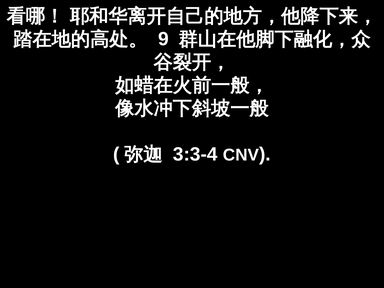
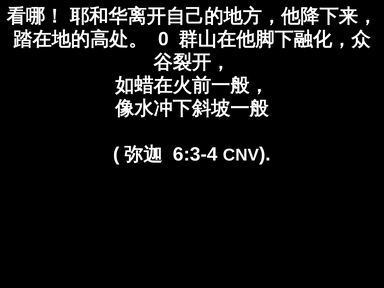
9: 9 -> 0 (163, 39)
3:3-4: 3:3-4 -> 6:3-4 (195, 154)
